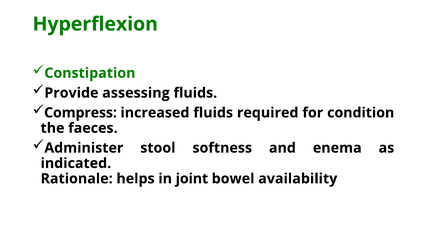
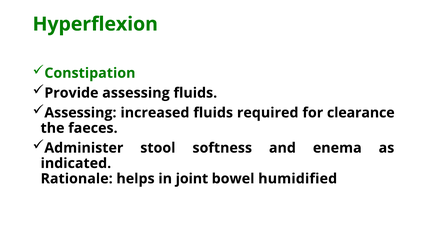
Compress: Compress -> Assessing (80, 113)
condition: condition -> clearance (361, 113)
availability: availability -> humidified (298, 179)
